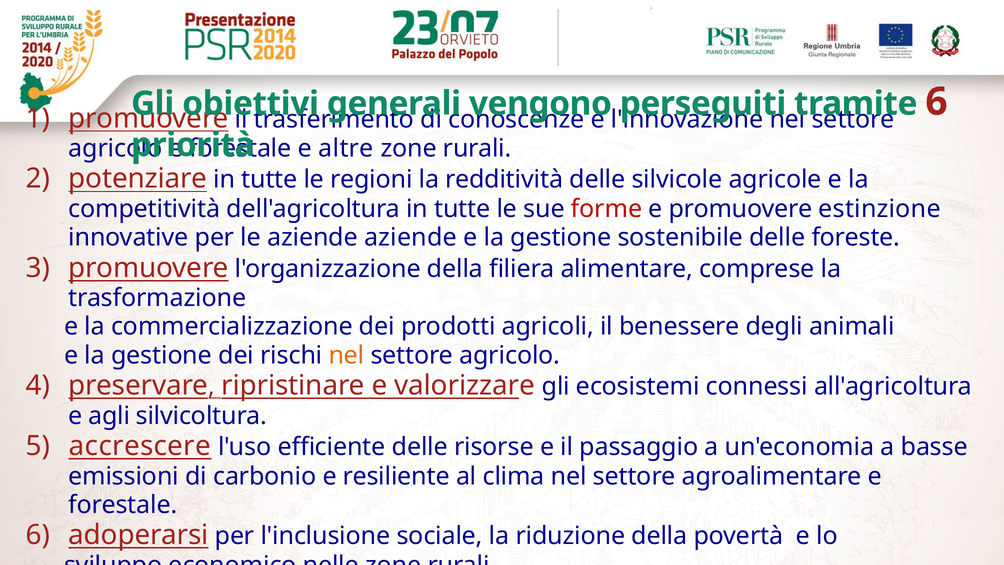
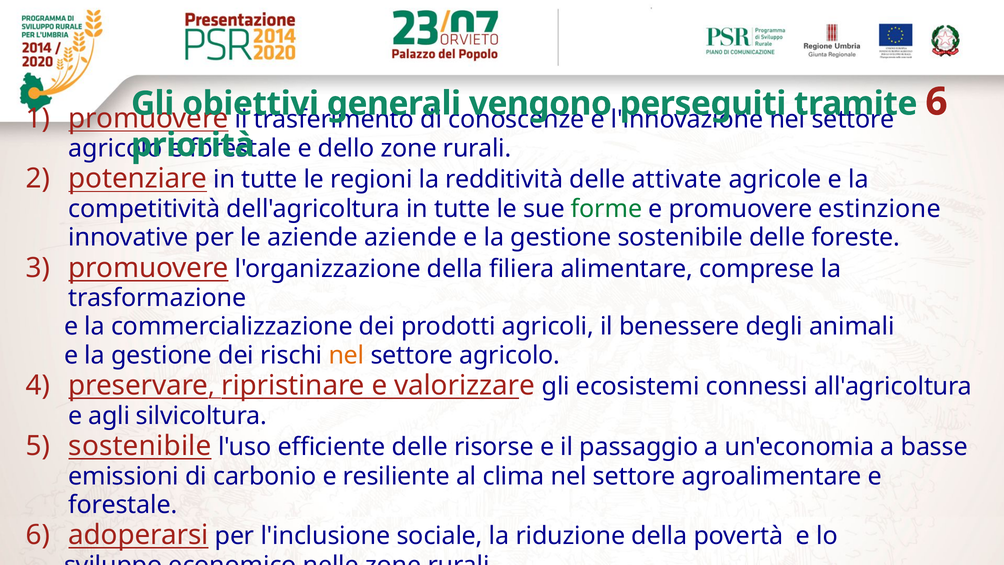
altre: altre -> dello (346, 148)
silvicole: silvicole -> attivate (677, 180)
forme colour: red -> green (606, 209)
accrescere: accrescere -> sostenibile (140, 446)
